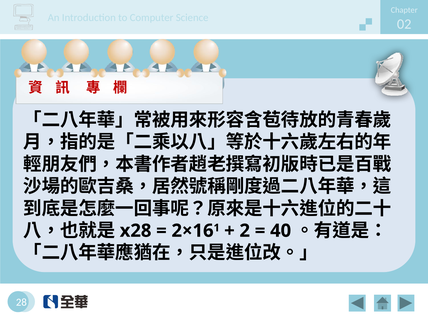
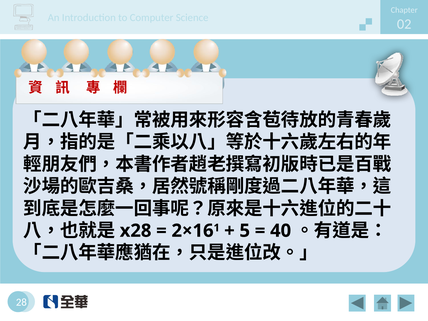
2: 2 -> 5 (245, 231)
